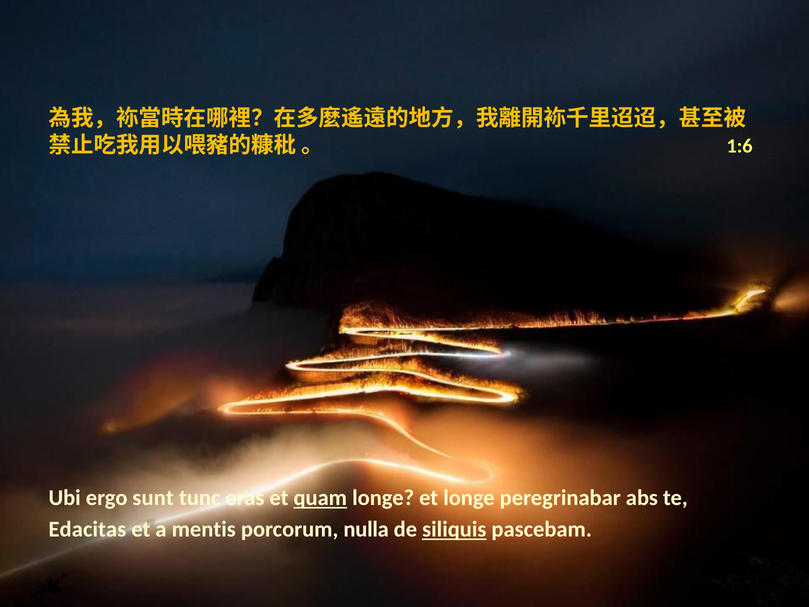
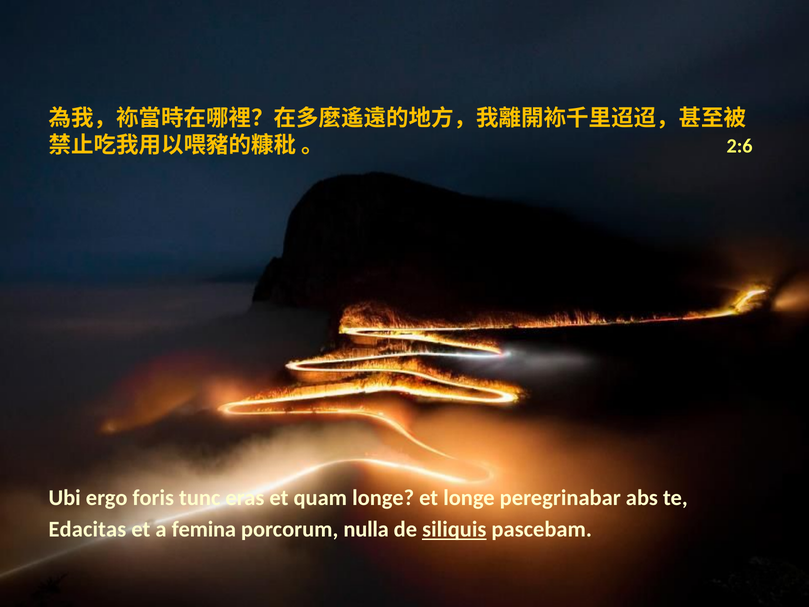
1:6: 1:6 -> 2:6 (740, 146)
sunt: sunt -> foris (153, 498)
quam underline: present -> none (320, 498)
mentis: mentis -> femina (204, 529)
